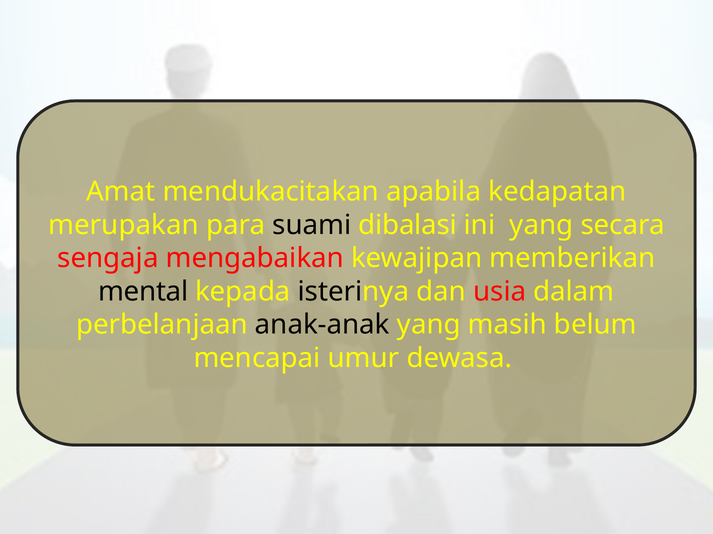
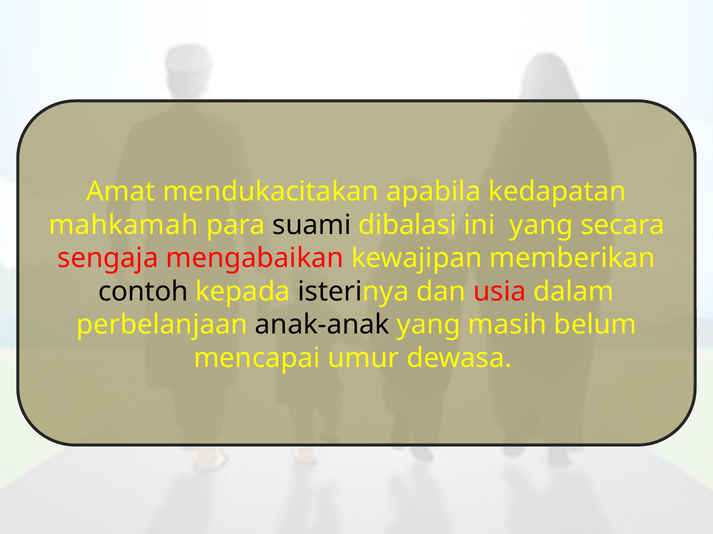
merupakan: merupakan -> mahkamah (123, 225)
mental: mental -> contoh (143, 292)
